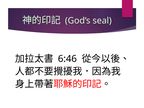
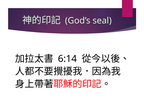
6:46: 6:46 -> 6:14 (67, 59)
